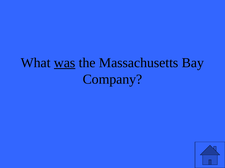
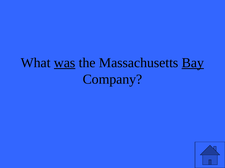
Bay underline: none -> present (193, 63)
